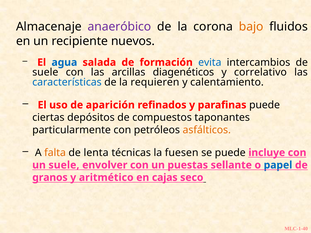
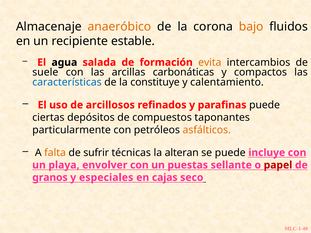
anaeróbico colour: purple -> orange (120, 27)
nuevos: nuevos -> estable (133, 41)
agua colour: blue -> black (64, 62)
evita colour: blue -> orange (210, 62)
diagenéticos: diagenéticos -> carbonáticas (183, 72)
correlativo: correlativo -> compactos (260, 72)
requieren: requieren -> constituye (155, 82)
aparición: aparición -> arcillosos (110, 105)
lenta: lenta -> sufrir (96, 153)
fuesen: fuesen -> alteran (182, 153)
un suele: suele -> playa (64, 165)
papel colour: blue -> red (278, 165)
aritmético: aritmético -> especiales (106, 178)
